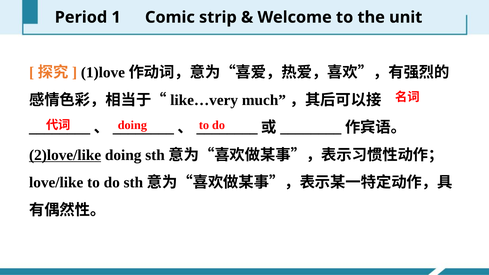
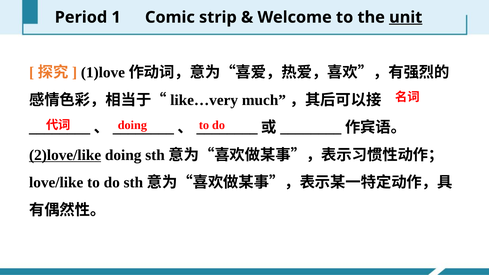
unit underline: none -> present (406, 17)
